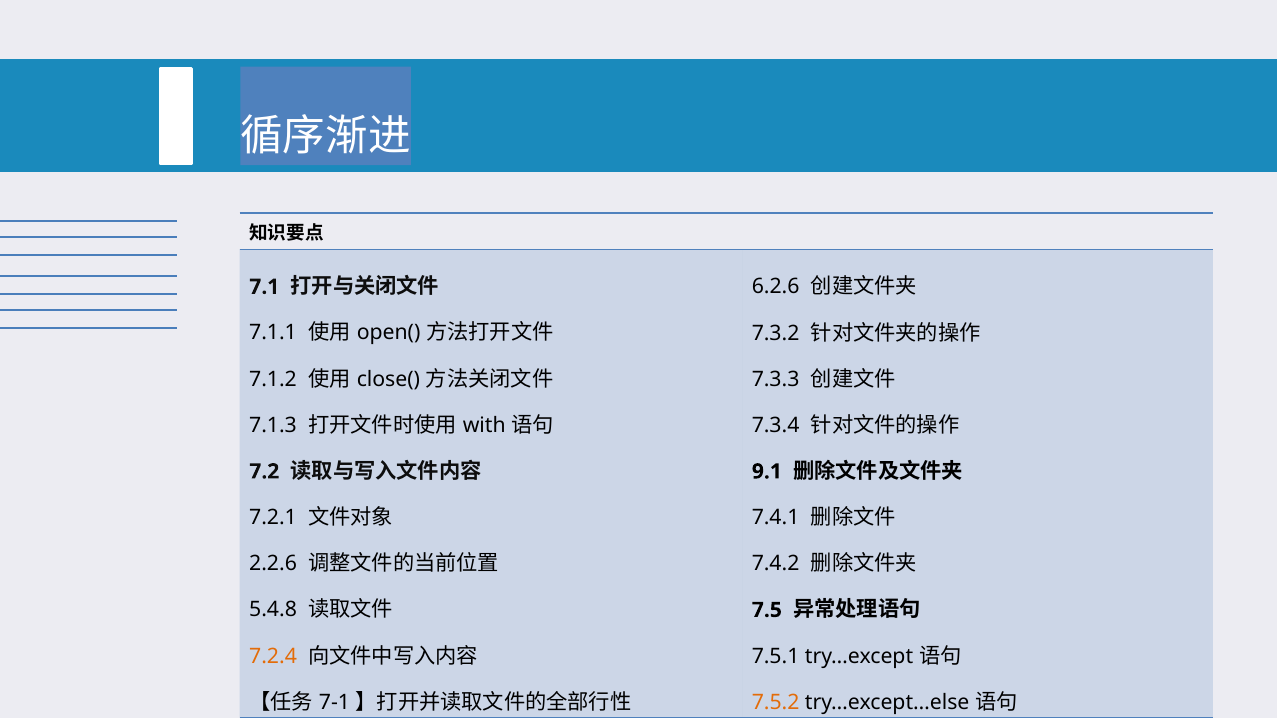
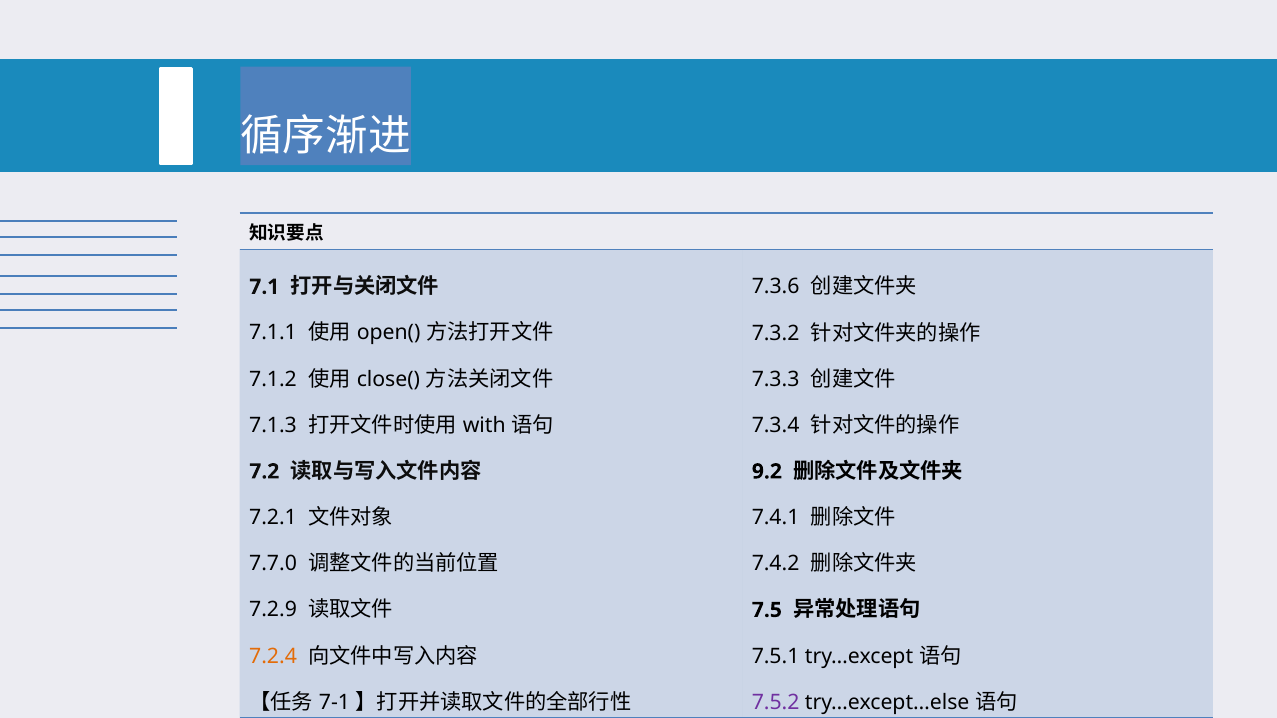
6.2.6: 6.2.6 -> 7.3.6 (776, 287)
9.1: 9.1 -> 9.2 (767, 472)
2.2.6: 2.2.6 -> 7.7.0 (273, 564)
5.4.8: 5.4.8 -> 7.2.9 (273, 610)
7.5.2 colour: orange -> purple (776, 702)
